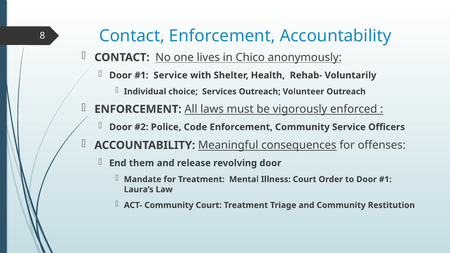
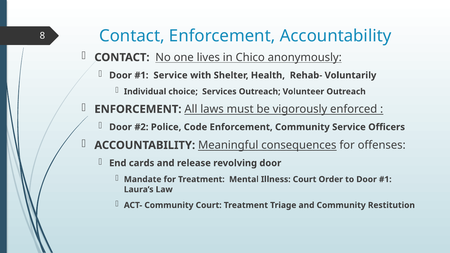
them: them -> cards (142, 163)
